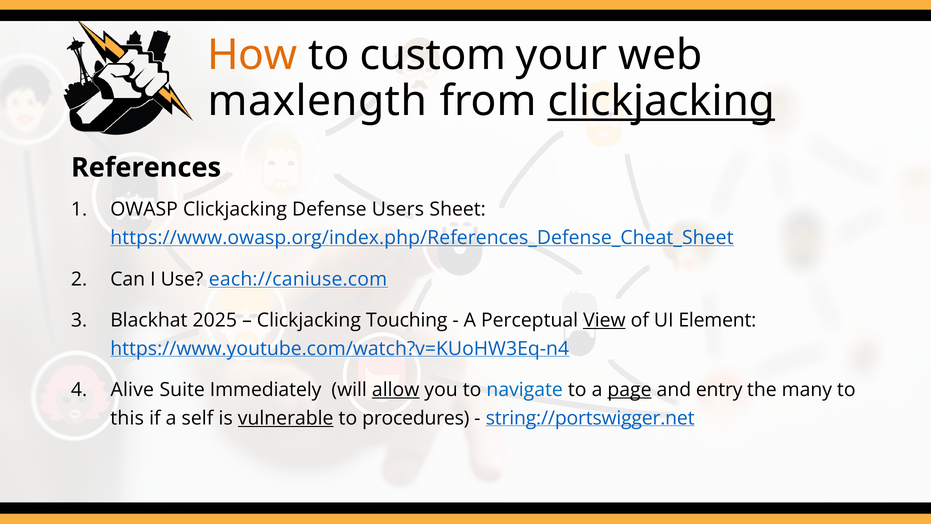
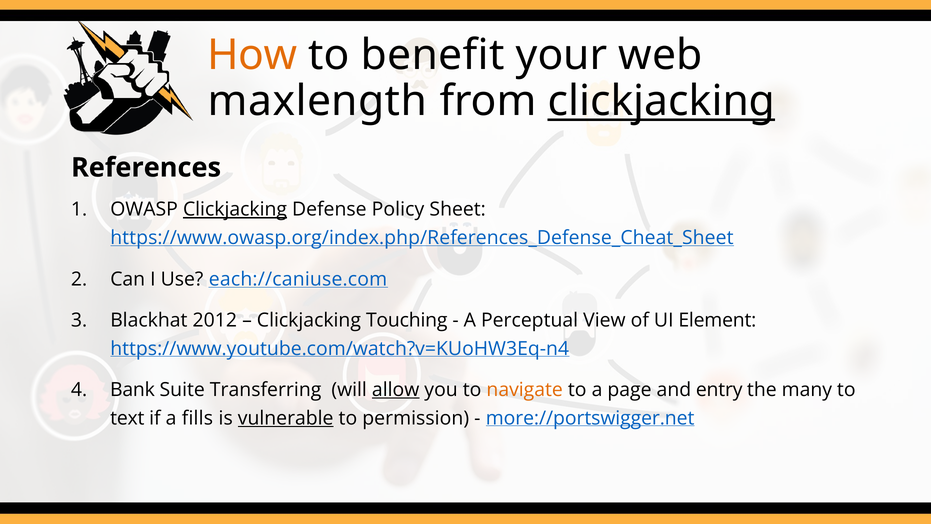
custom: custom -> benefit (433, 55)
Clickjacking underline: none -> present (235, 209)
Users: Users -> Policy (398, 209)
2025: 2025 -> 2012 (215, 320)
View underline: present -> none (604, 320)
Alive: Alive -> Bank (132, 389)
Immediately: Immediately -> Transferring (266, 389)
navigate colour: blue -> orange (525, 389)
page underline: present -> none (629, 389)
this: this -> text (127, 418)
self: self -> fills (197, 418)
procedures: procedures -> permission (416, 418)
string://portswigger.net: string://portswigger.net -> more://portswigger.net (590, 418)
